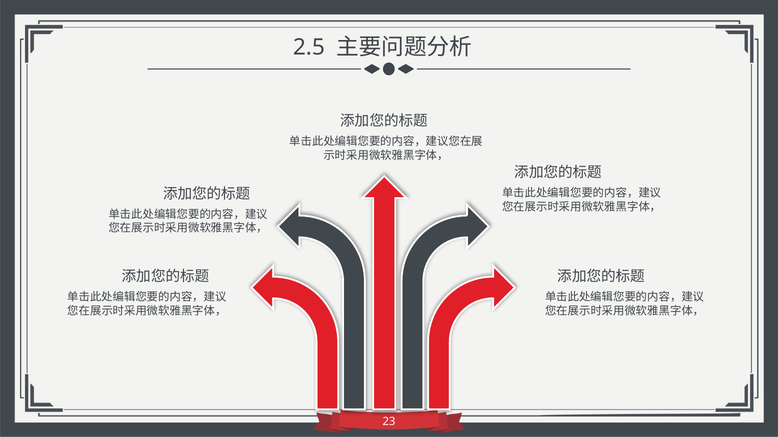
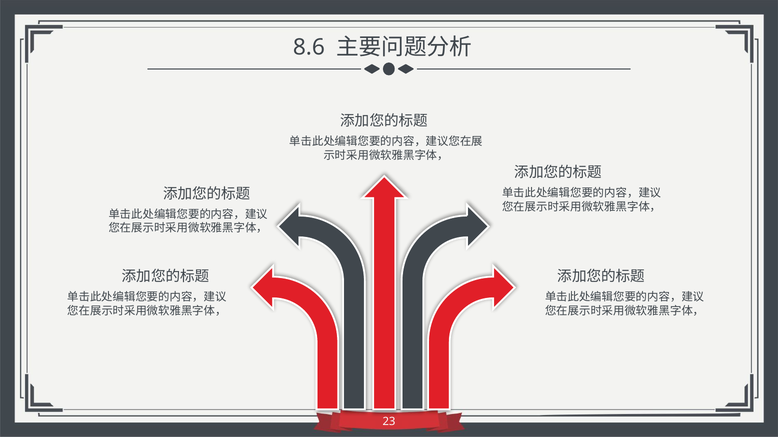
2.5: 2.5 -> 8.6 (309, 48)
